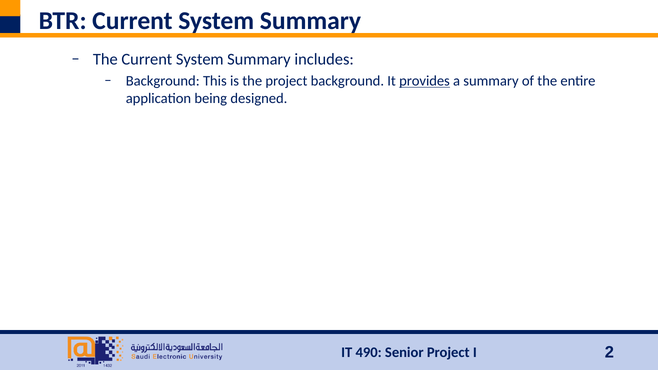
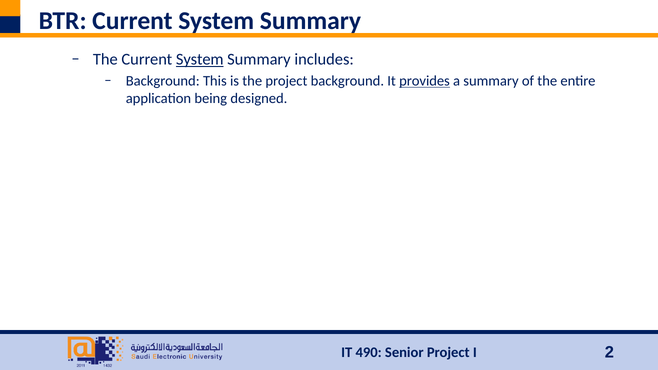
System underline: none -> present (200, 60)
